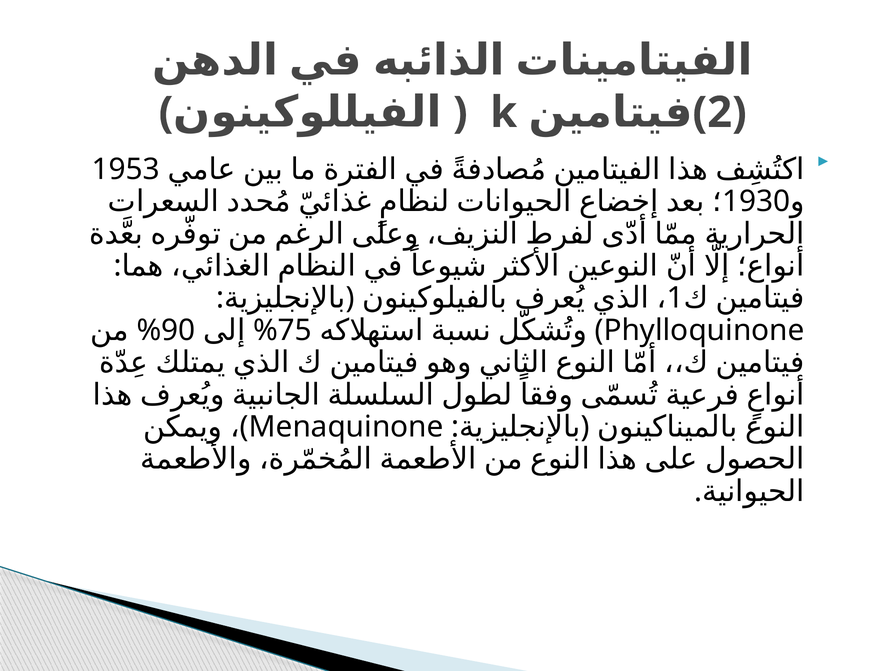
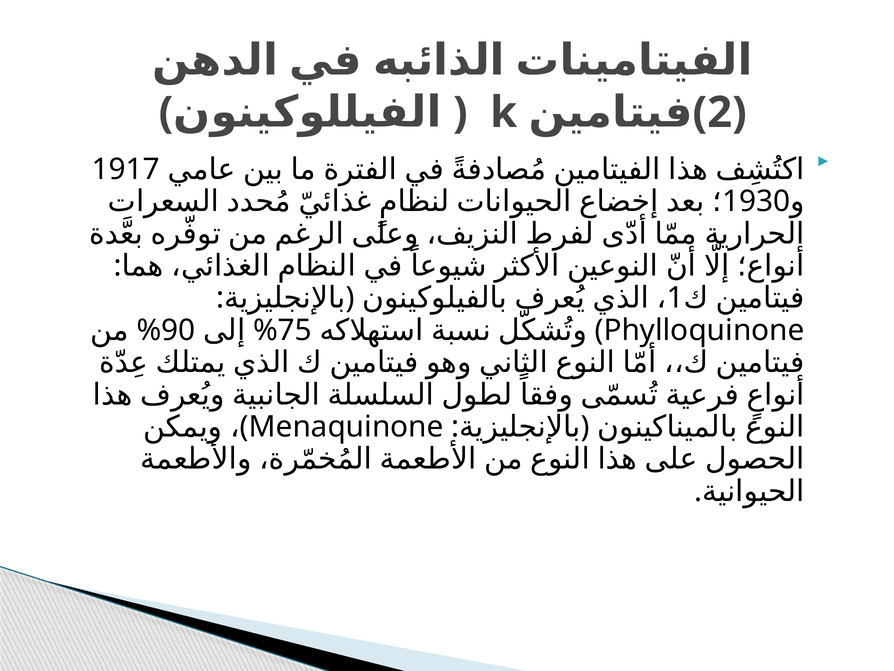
1953: 1953 -> 1917 (126, 169)
